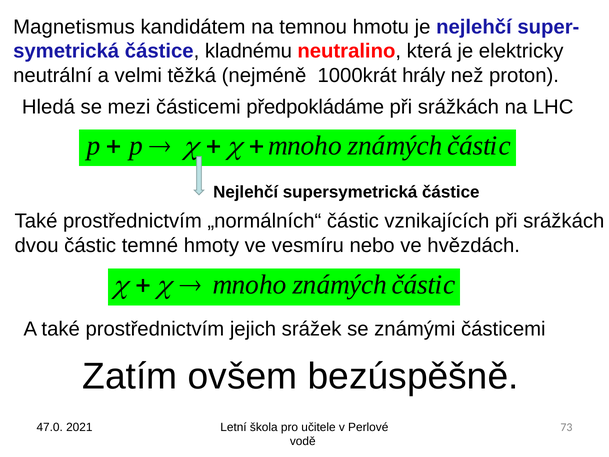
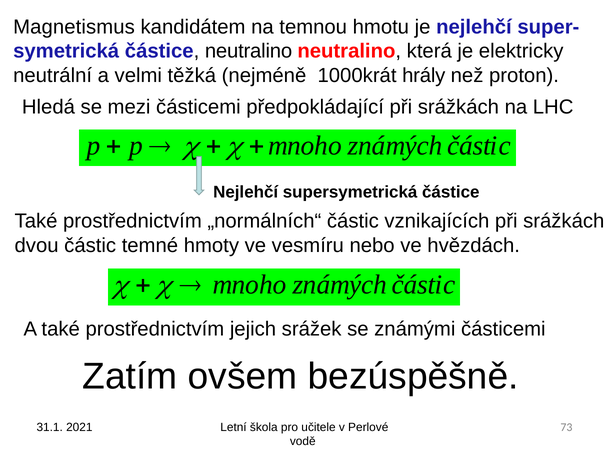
částice kladnému: kladnému -> neutralino (249, 51)
předpokládáme: předpokládáme -> předpokládající (315, 107)
47.0: 47.0 -> 31.1 (50, 427)
